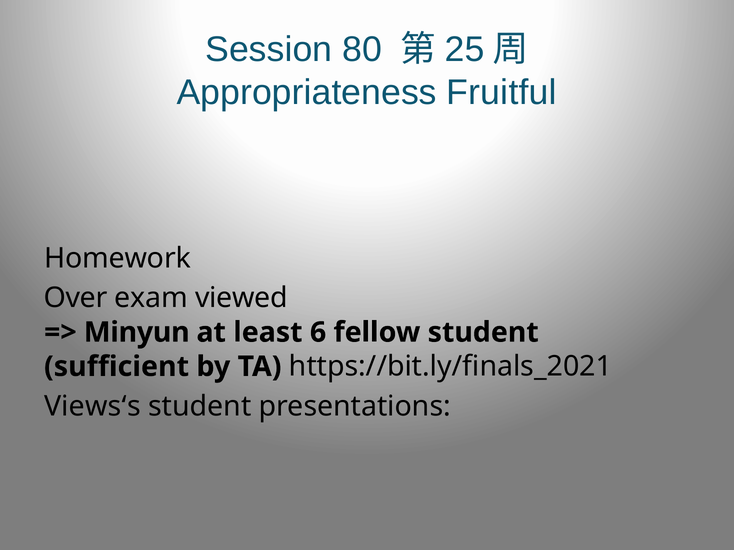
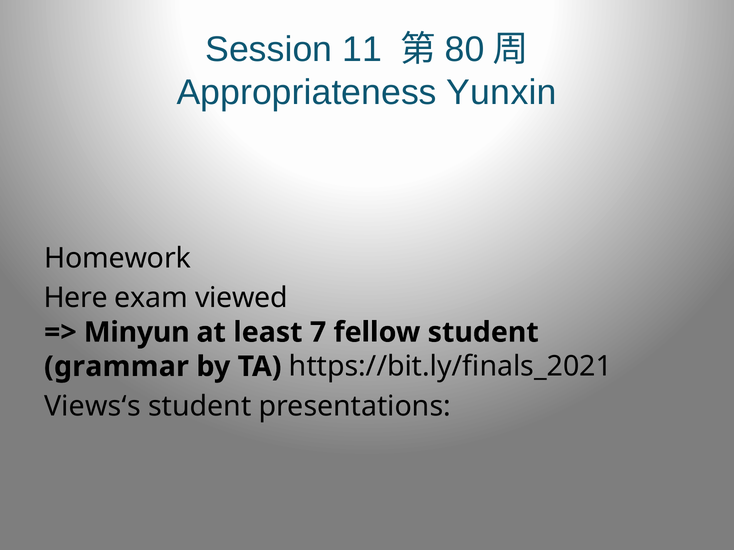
80: 80 -> 11 (362, 50)
25: 25 -> 80 (465, 50)
Fruitful: Fruitful -> Yunxin (501, 92)
Over: Over -> Here (76, 298)
6: 6 -> 7 (318, 333)
sufficient: sufficient -> grammar (116, 367)
